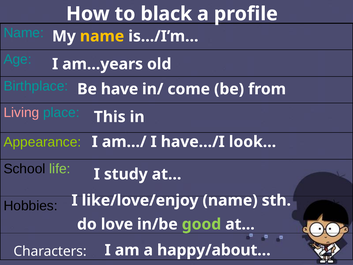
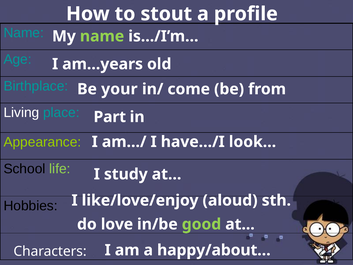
black: black -> stout (166, 14)
name colour: yellow -> light green (102, 36)
have: have -> your (119, 89)
Living colour: pink -> white (21, 113)
This: This -> Part (110, 117)
like/love/enjoy name: name -> aloud (230, 200)
